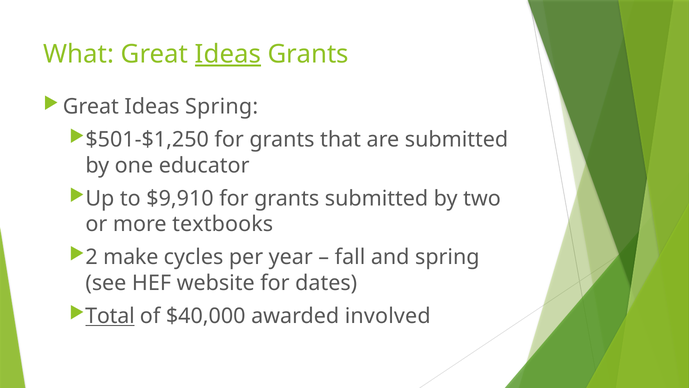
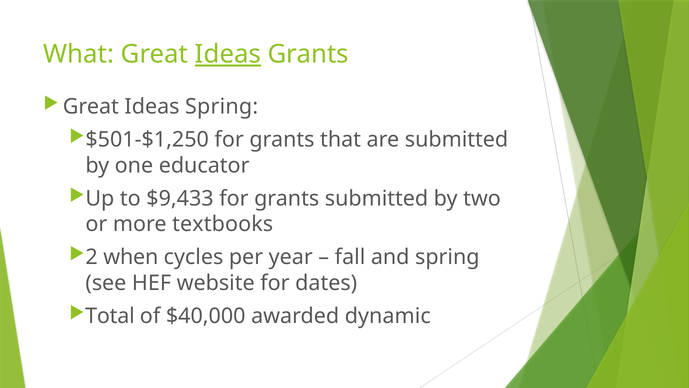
$9,910: $9,910 -> $9,433 (180, 198)
make: make -> when (131, 257)
Total underline: present -> none (110, 316)
involved: involved -> dynamic (388, 316)
